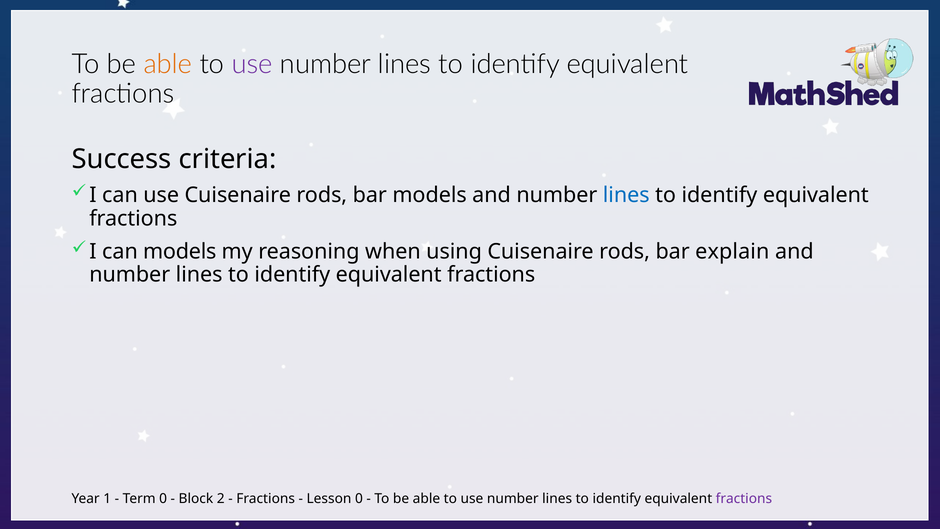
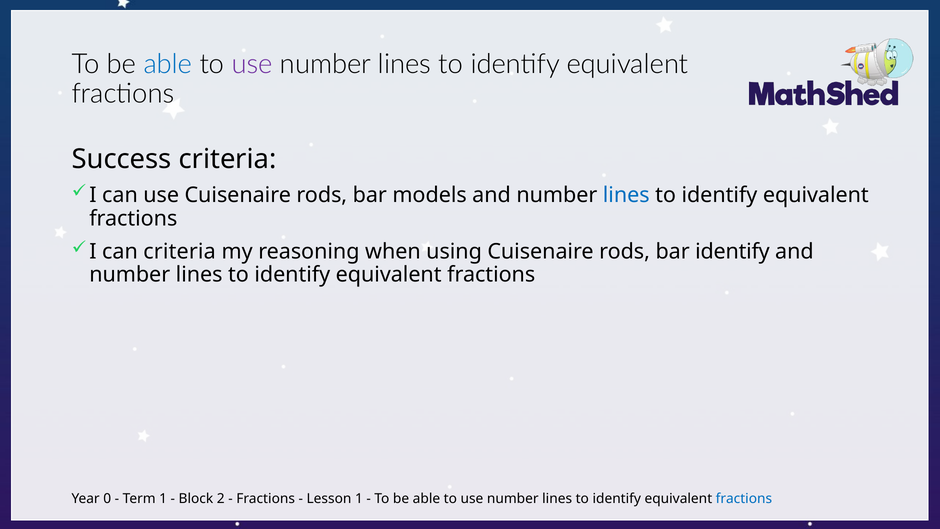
able colour: orange -> blue (168, 64)
can models: models -> criteria (180, 251)
bar explain: explain -> identify (732, 251)
1: 1 -> 0 (107, 498)
Term 0: 0 -> 1 (163, 498)
Lesson 0: 0 -> 1 (359, 498)
fractions colour: purple -> blue (744, 498)
